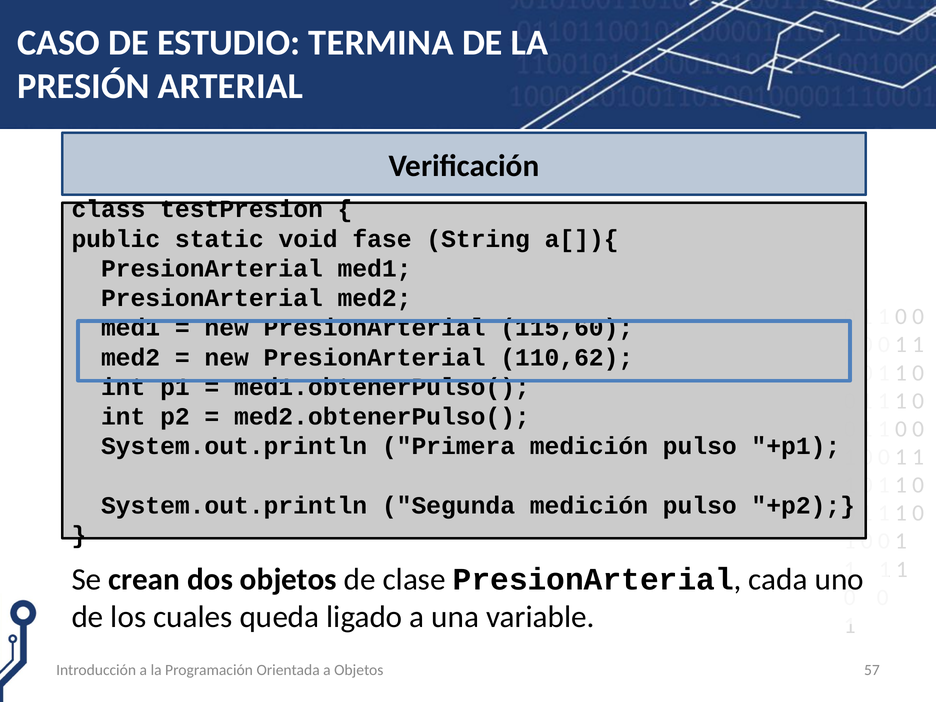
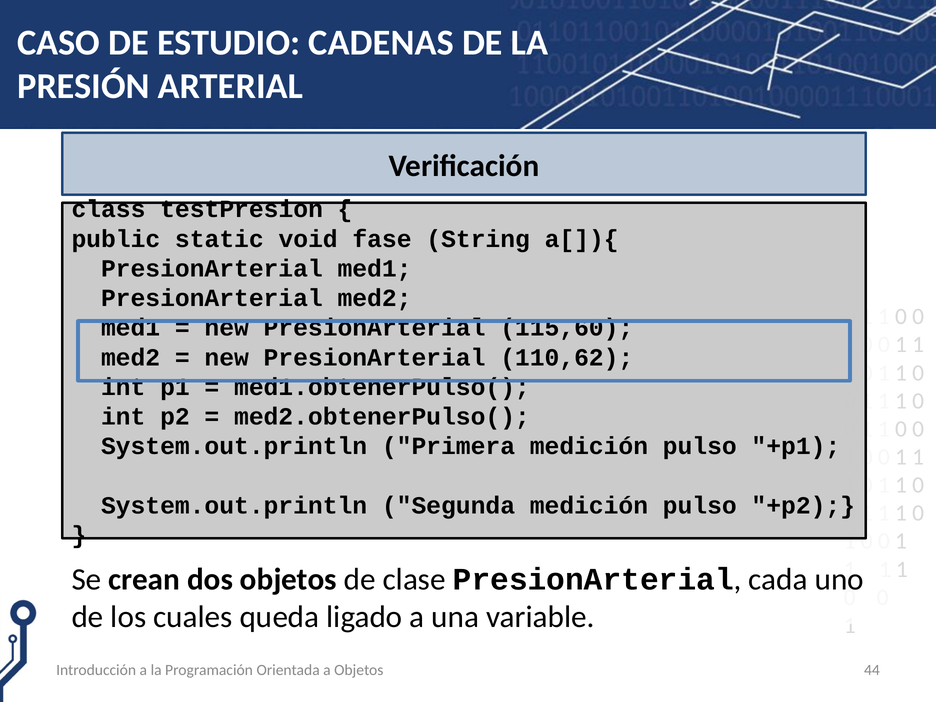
TERMINA: TERMINA -> CADENAS (381, 42)
57: 57 -> 44 (872, 670)
